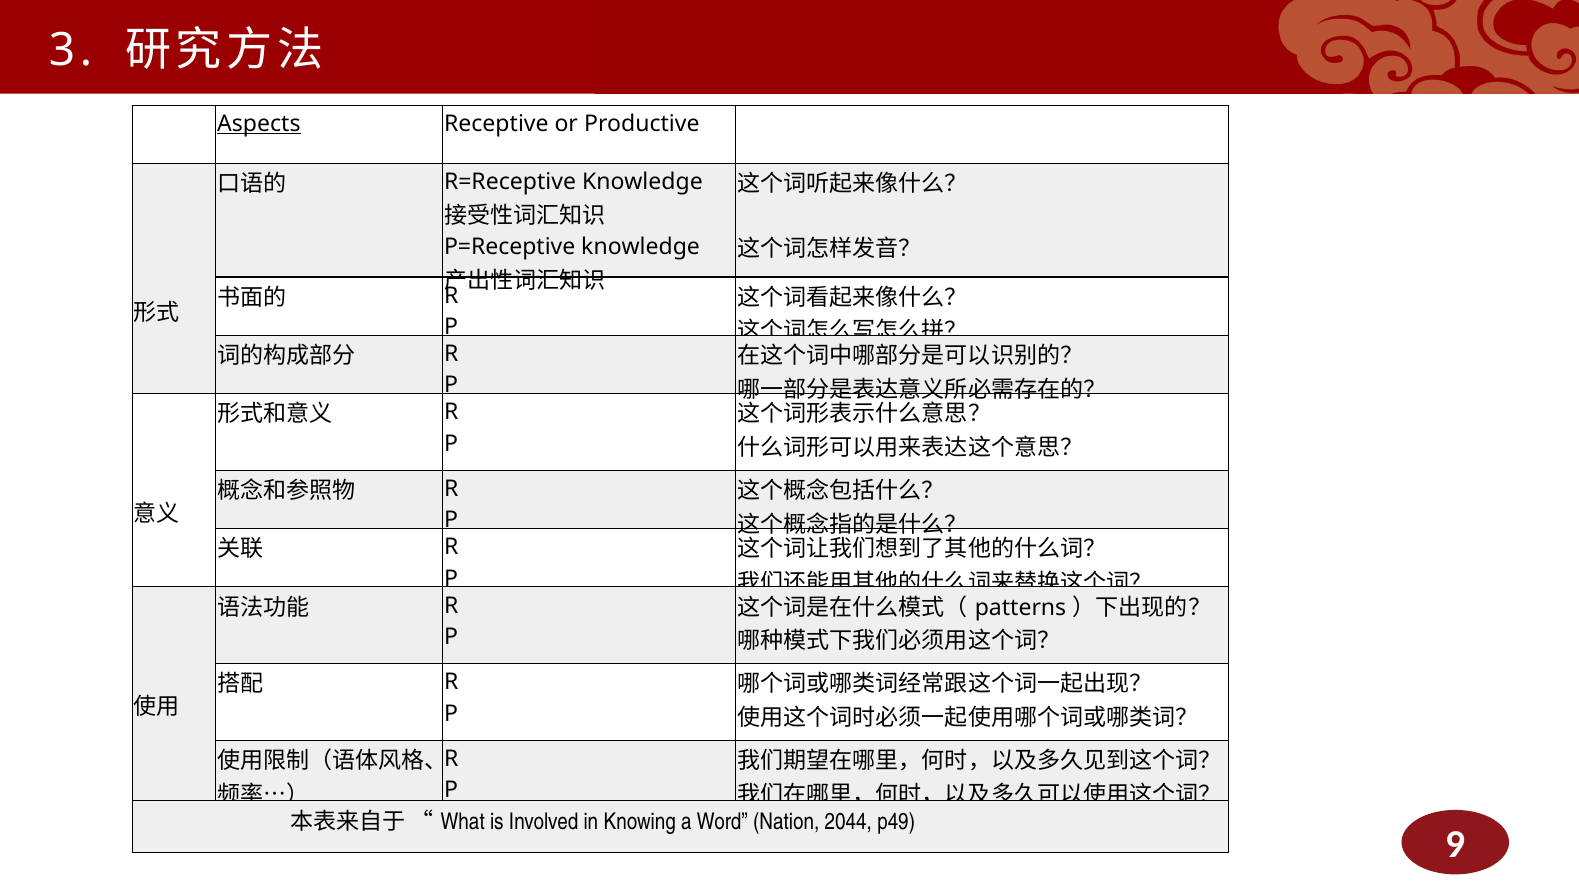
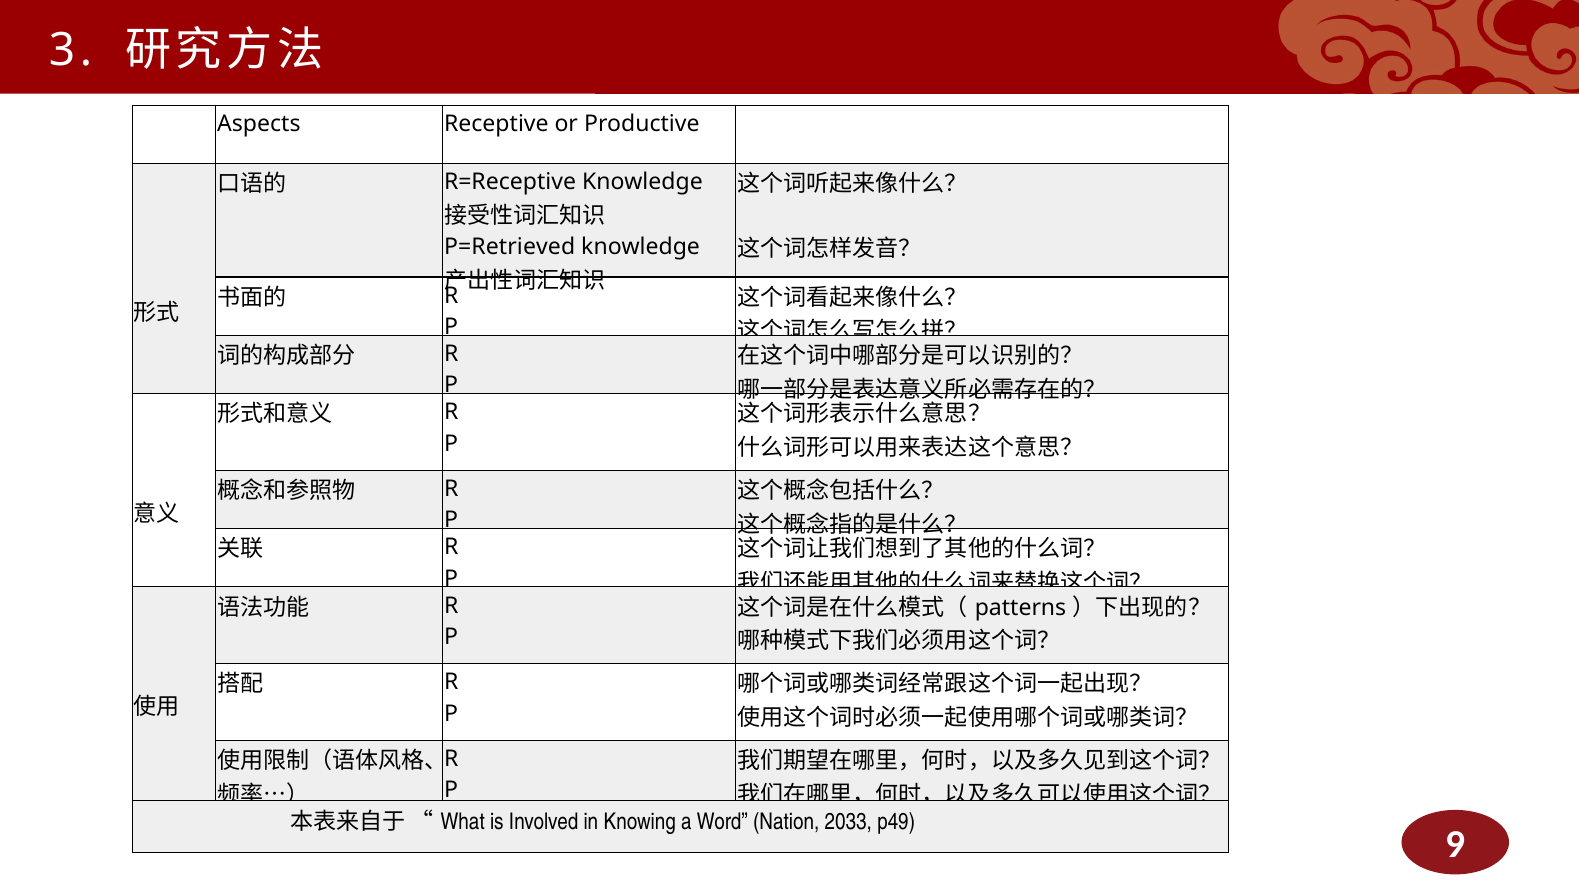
Aspects underline: present -> none (259, 124)
P=Receptive: P=Receptive -> P=Retrieved (510, 247)
2044: 2044 -> 2033 (848, 822)
